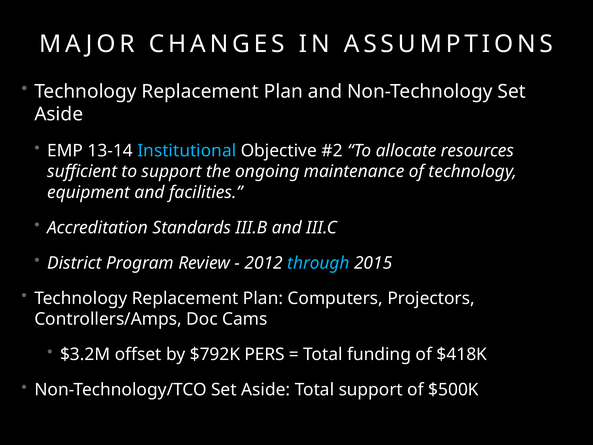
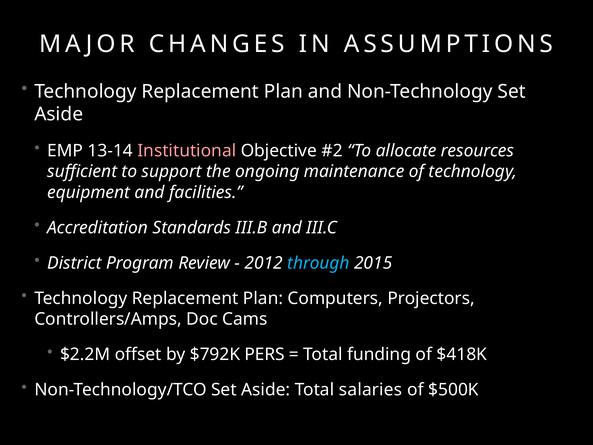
Institutional colour: light blue -> pink (187, 151)
$3.2M: $3.2M -> $2.2M (85, 354)
Total support: support -> salaries (371, 390)
